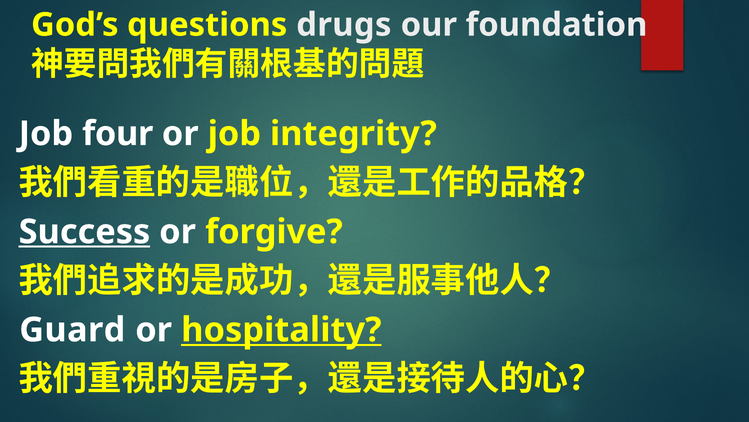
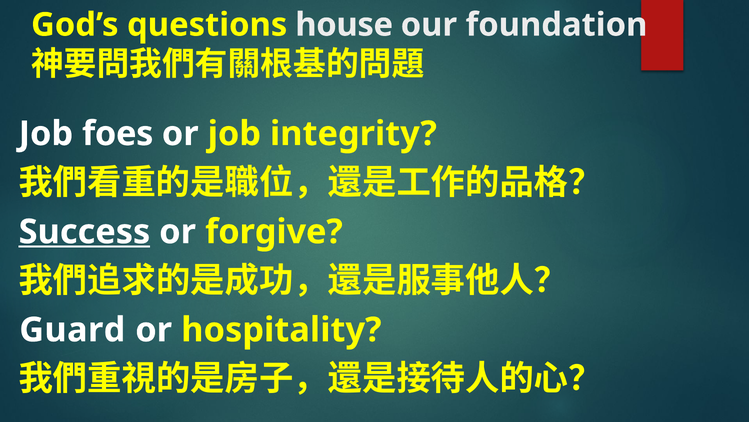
drugs: drugs -> house (344, 25)
four: four -> foes (118, 134)
hospitality underline: present -> none (281, 329)
